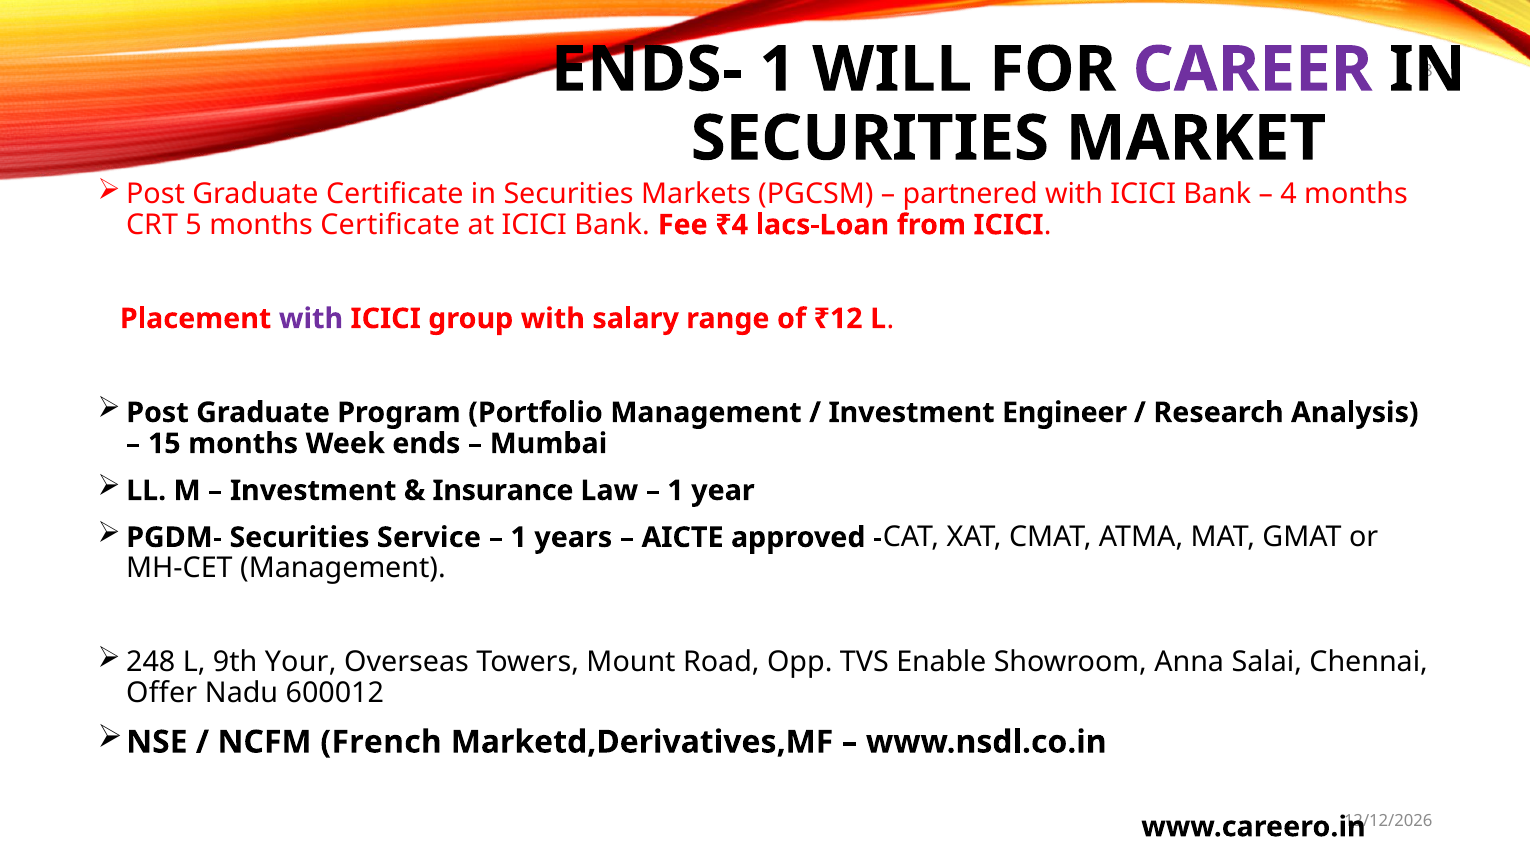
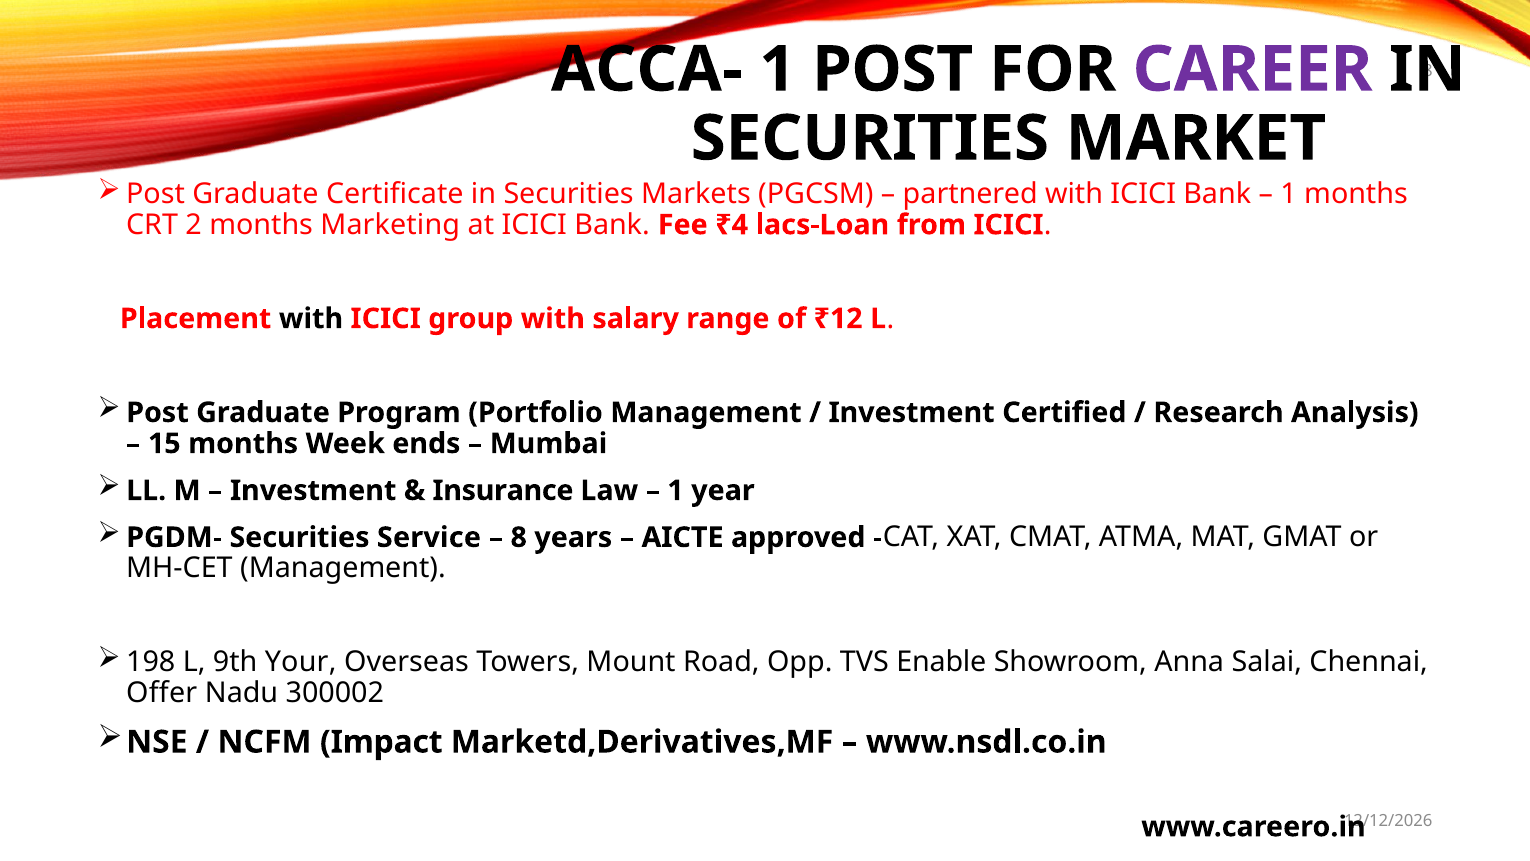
ENDS-: ENDS- -> ACCA- (647, 70)
1 WILL: WILL -> POST (893, 70)
4: 4 -> 1 (1289, 194)
5: 5 -> 2 (194, 225)
months Certificate: Certificate -> Marketing (390, 225)
with colour: purple -> black (311, 319)
Engineer: Engineer -> Certified (1064, 412)
1: 1 -> 8 (519, 537)
248: 248 -> 198 (151, 662)
600012: 600012 -> 300002 (335, 693)
French: French -> Impact (381, 742)
